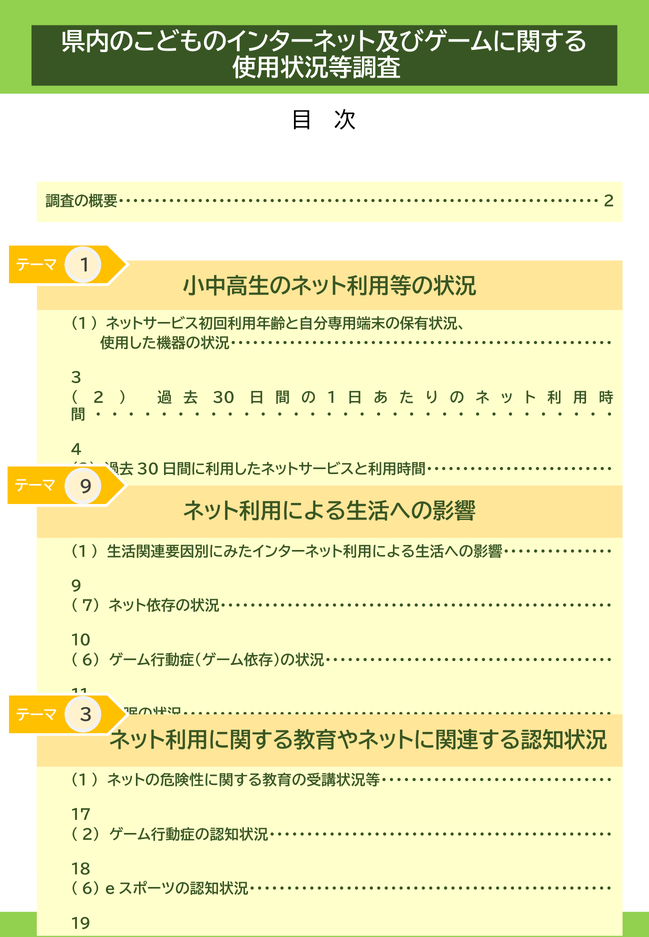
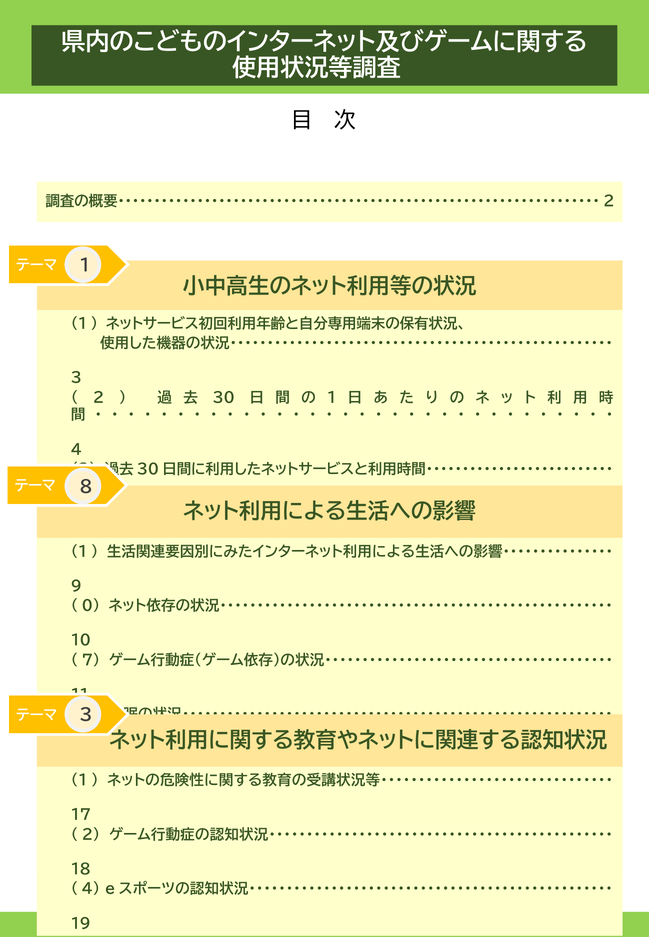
9: 9 -> 8 (86, 487)
7: 7 -> 0 (91, 606)
6: 6 -> 7 (91, 661)
6: 6 -> 4 (91, 890)
